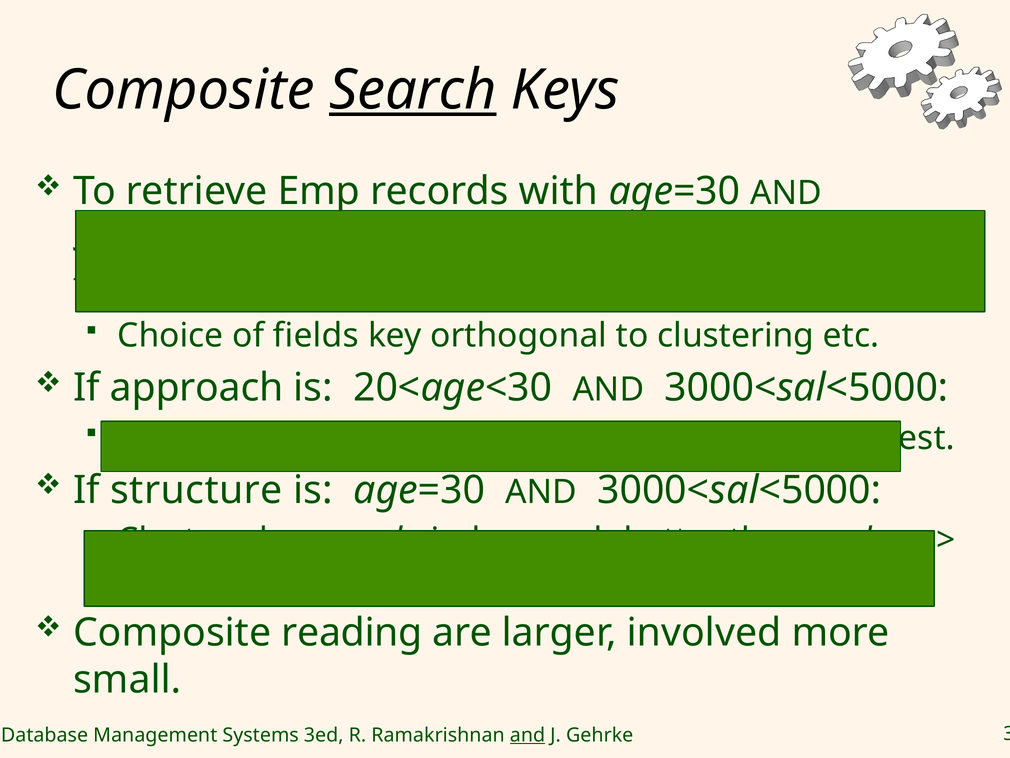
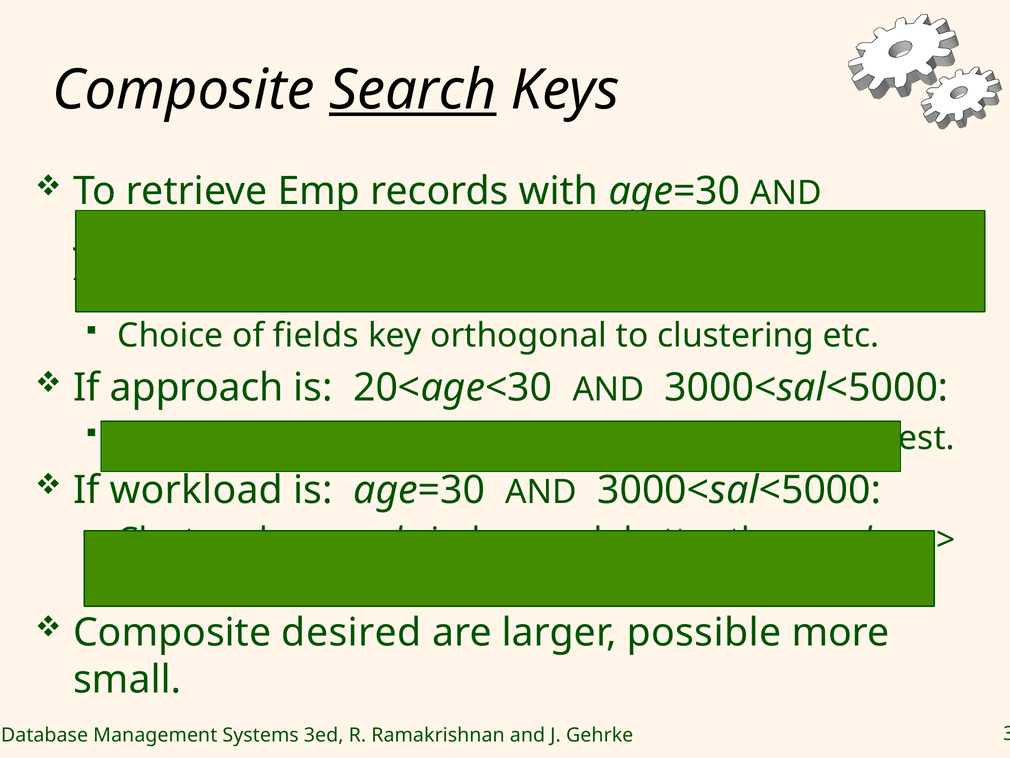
structure: structure -> workload (197, 490)
reading: reading -> desired (352, 632)
involved: involved -> possible (704, 632)
and underline: present -> none (527, 735)
